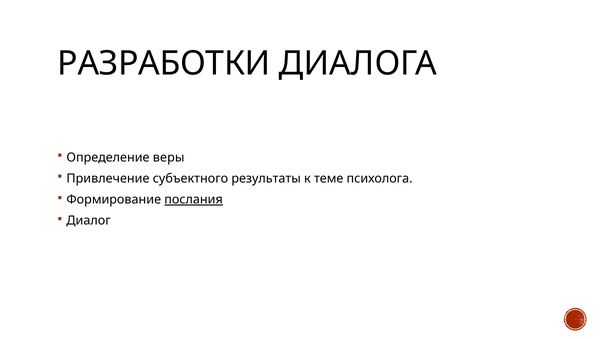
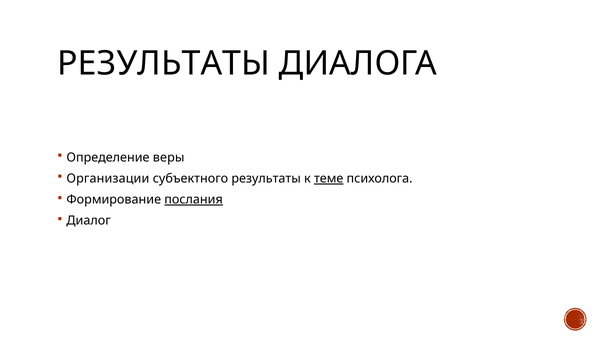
РАЗРАБОТКИ: РАЗРАБОТКИ -> РЕЗУЛЬТАТЫ (164, 64)
Привлечение: Привлечение -> Организации (108, 179)
теме underline: none -> present (329, 179)
